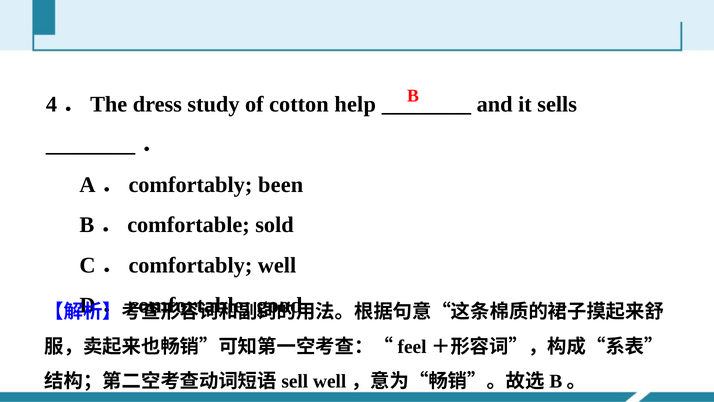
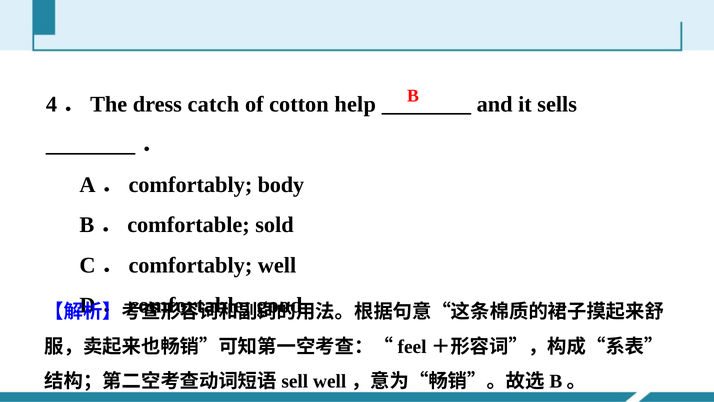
study: study -> catch (213, 104)
been: been -> body (281, 185)
